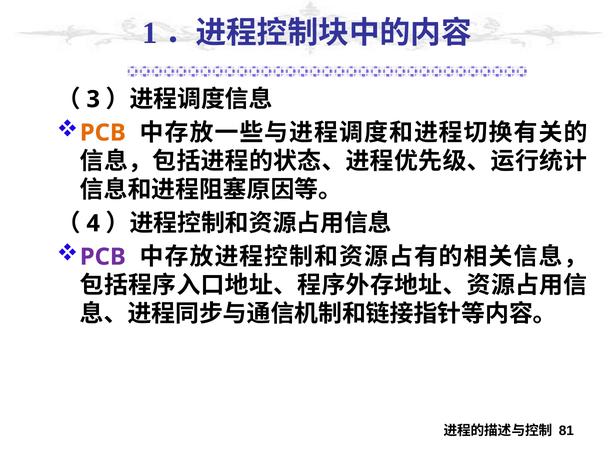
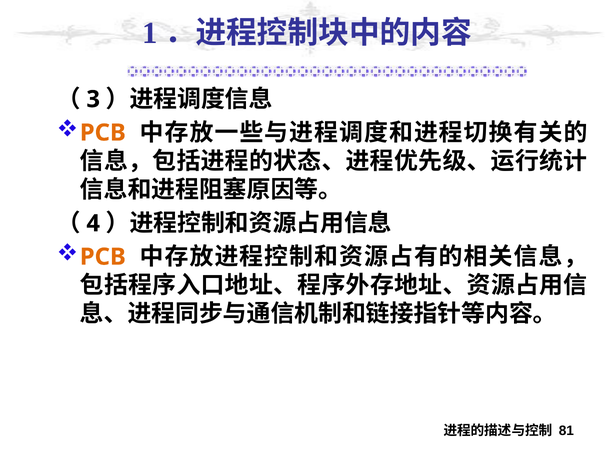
PCB colour: purple -> orange (103, 257)
